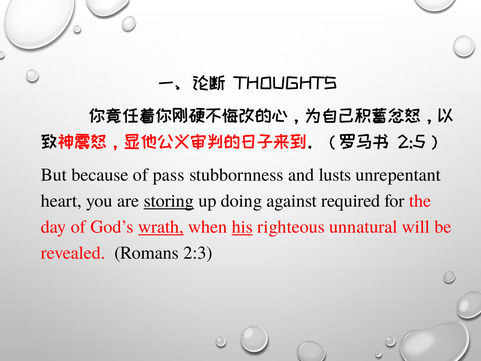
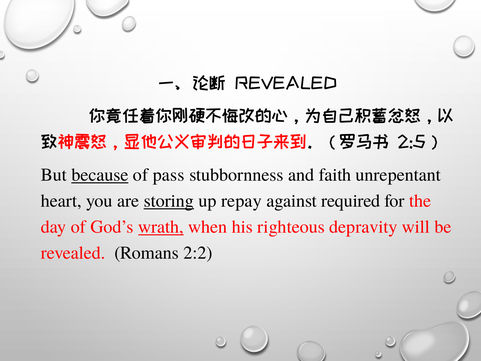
THOUGHTS: THOUGHTS -> REVEALED (286, 84)
because underline: none -> present (100, 175)
lusts: lusts -> faith (335, 175)
doing: doing -> repay (241, 201)
his underline: present -> none (242, 227)
unnatural: unnatural -> depravity (363, 227)
2:3: 2:3 -> 2:2 (198, 253)
